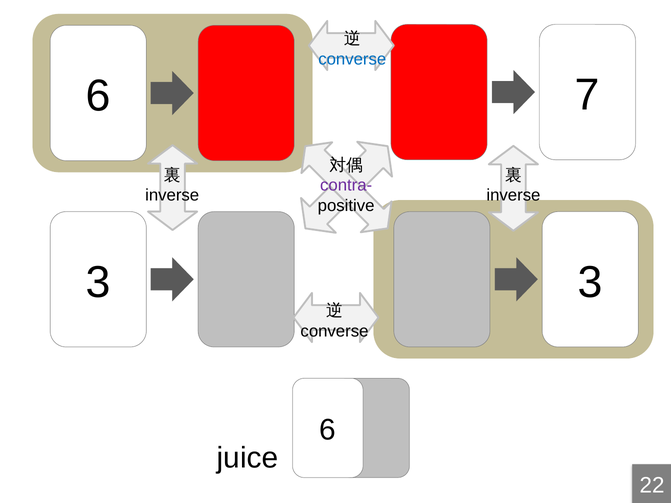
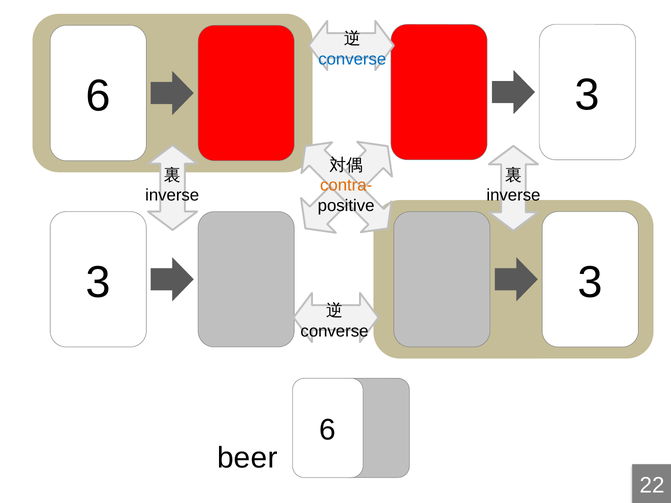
6 7: 7 -> 3 (587, 95)
contra- colour: purple -> orange (346, 186)
juice: juice -> beer (247, 458)
